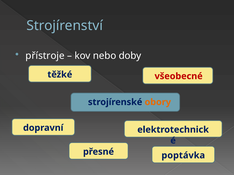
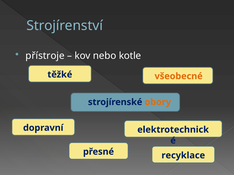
doby: doby -> kotle (130, 56)
všeobecné colour: red -> orange (179, 76)
poptávka: poptávka -> recyklace (183, 156)
